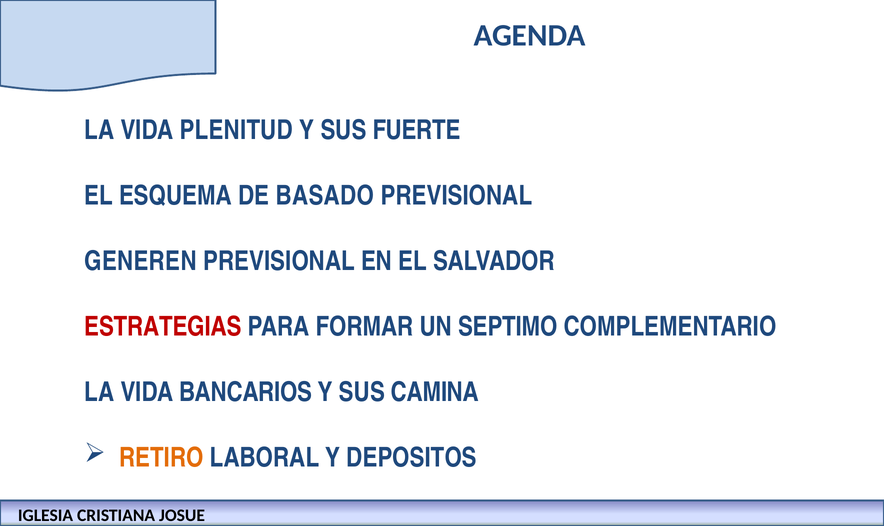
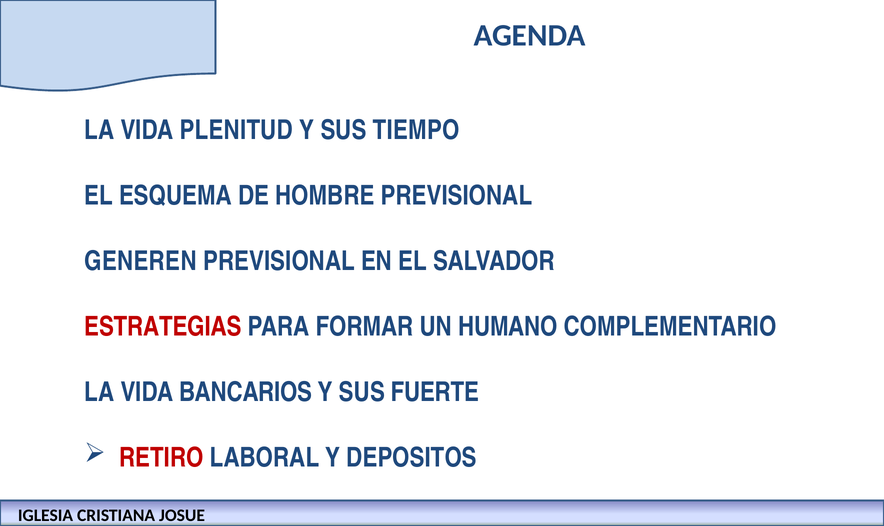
FUERTE: FUERTE -> TIEMPO (416, 130)
BASADO: BASADO -> HOMBRE (325, 196)
SEPTIMO: SEPTIMO -> HUMANO (508, 327)
CAMINA: CAMINA -> FUERTE (435, 392)
RETIRO colour: orange -> red (162, 458)
